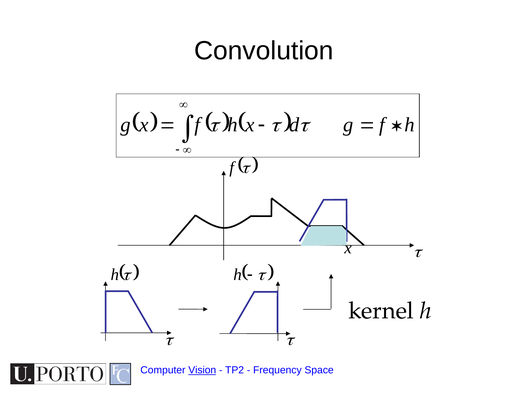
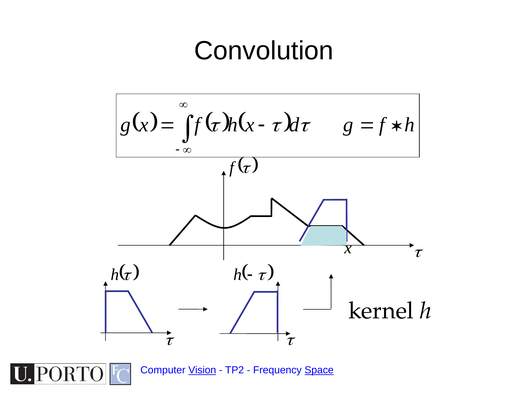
Space underline: none -> present (319, 370)
